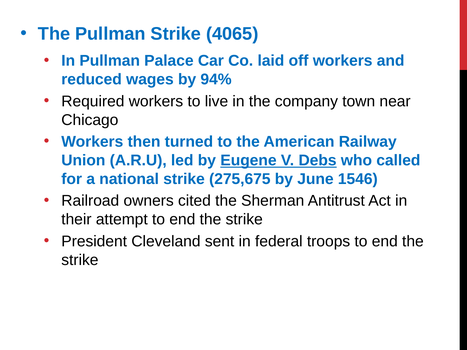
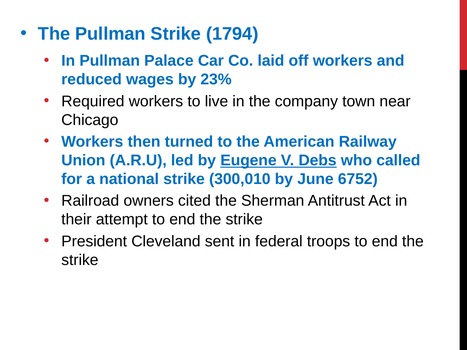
4065: 4065 -> 1794 (232, 34)
94%: 94% -> 23% (216, 80)
275,675: 275,675 -> 300,010 (240, 179)
1546: 1546 -> 6752 (358, 179)
